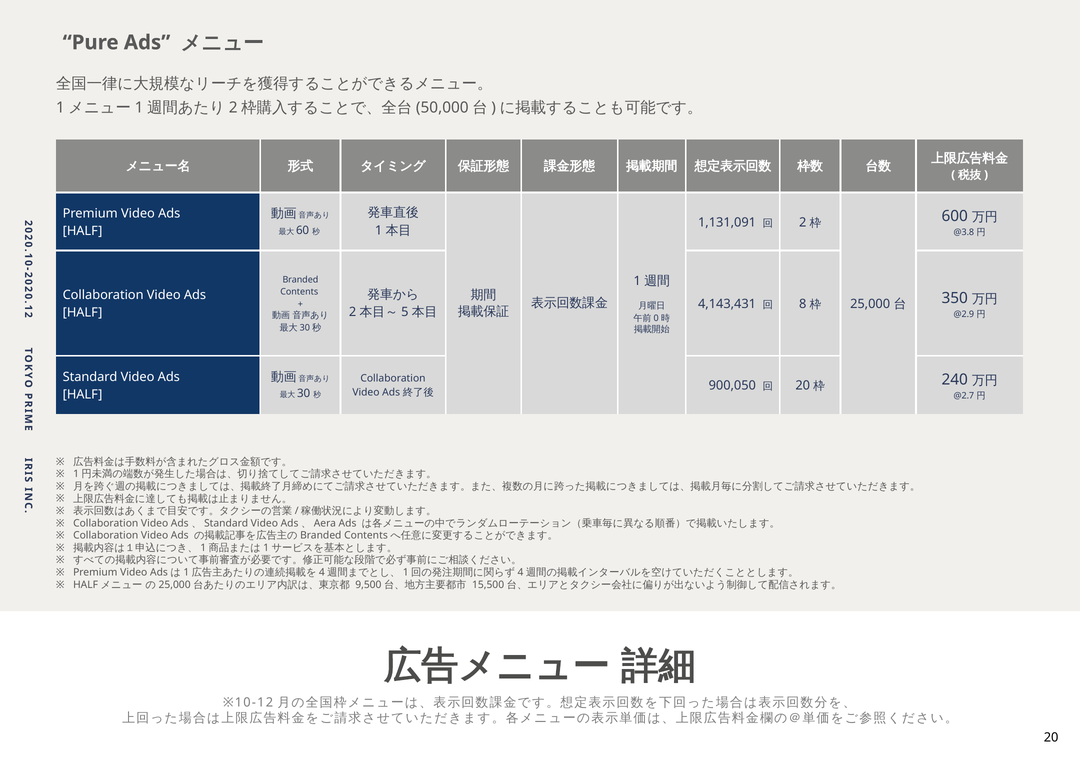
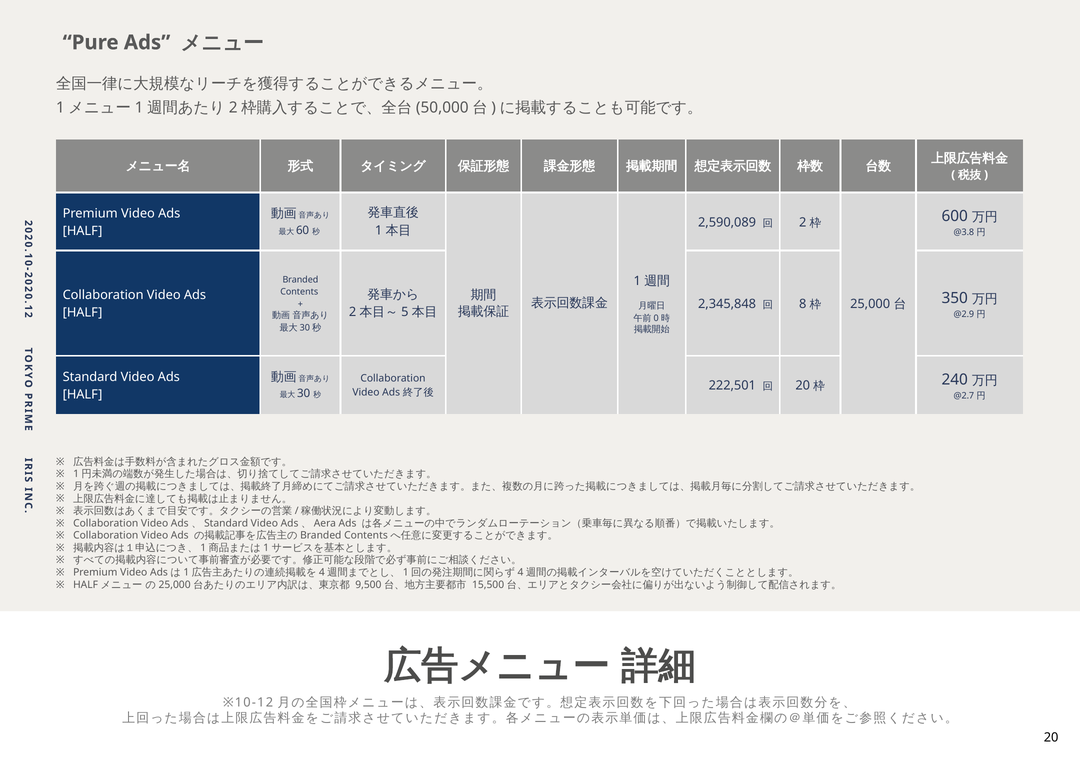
1,131,091: 1,131,091 -> 2,590,089 (727, 222)
4,143,431: 4,143,431 -> 2,345,848 (727, 304)
900,050: 900,050 -> 222,501 (732, 385)
